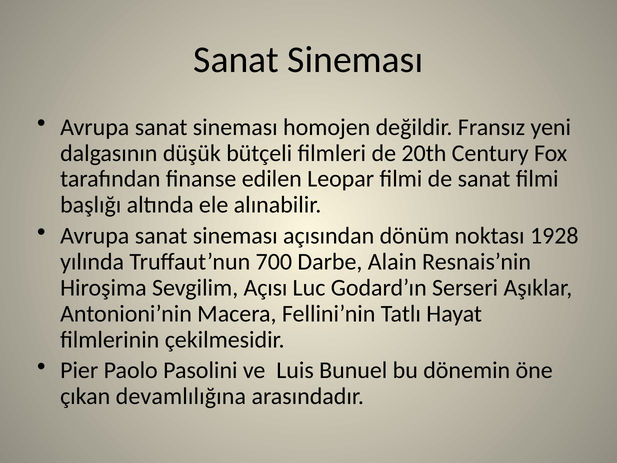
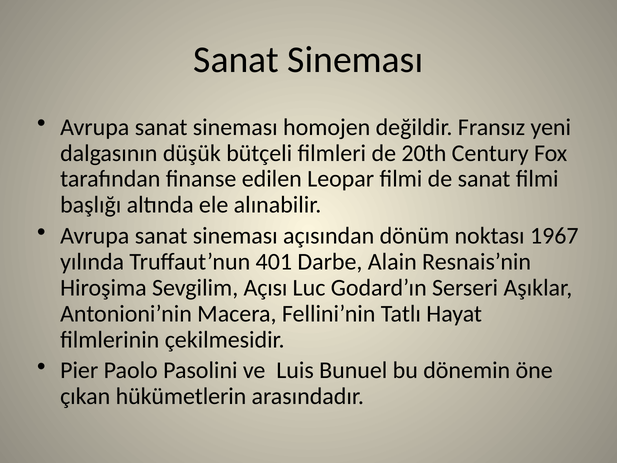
1928: 1928 -> 1967 (554, 236)
700: 700 -> 401 (274, 262)
devamlılığına: devamlılığına -> hükümetlerin (181, 396)
